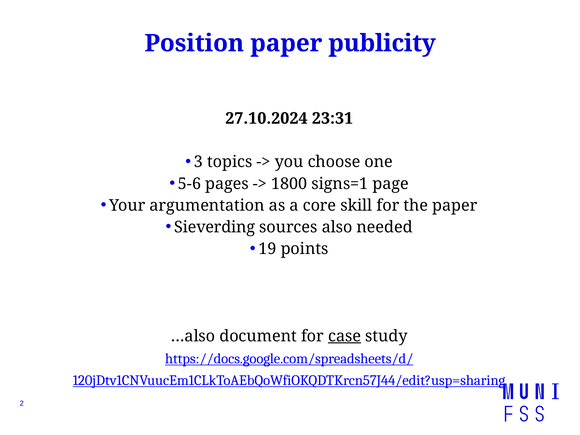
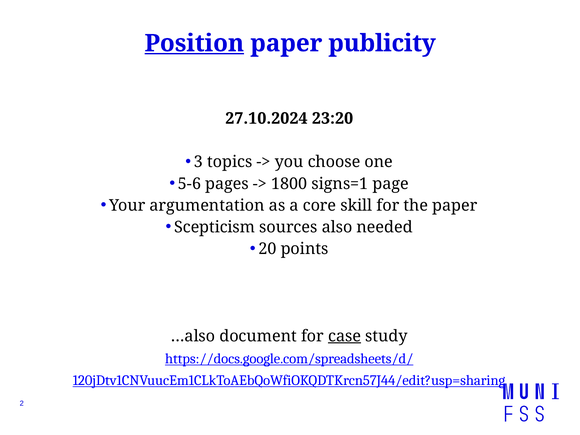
Position underline: none -> present (194, 43)
23:31: 23:31 -> 23:20 (332, 118)
Sieverding: Sieverding -> Scepticism (215, 227)
19: 19 -> 20 (267, 249)
